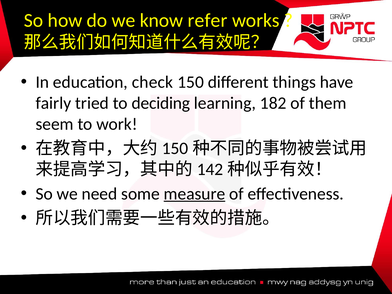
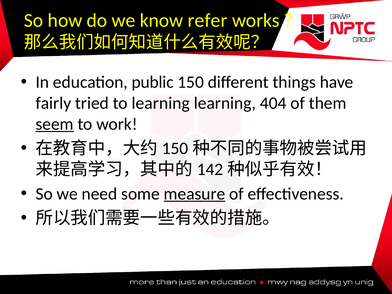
check: check -> public (153, 82)
to deciding: deciding -> learning (161, 103)
182: 182 -> 404 (273, 103)
seem underline: none -> present (55, 124)
